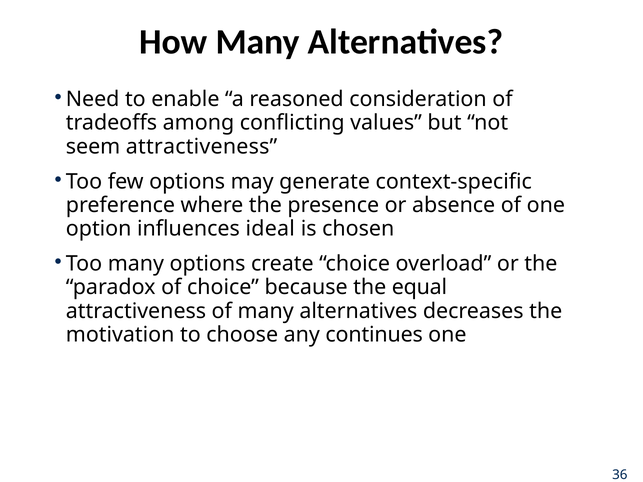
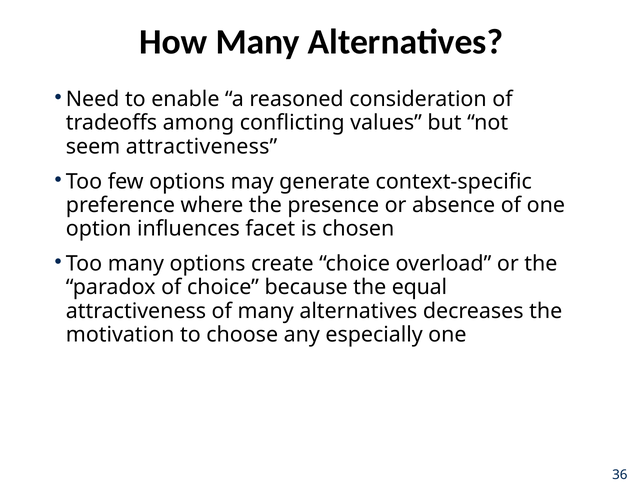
ideal: ideal -> facet (270, 229)
continues: continues -> especially (374, 335)
